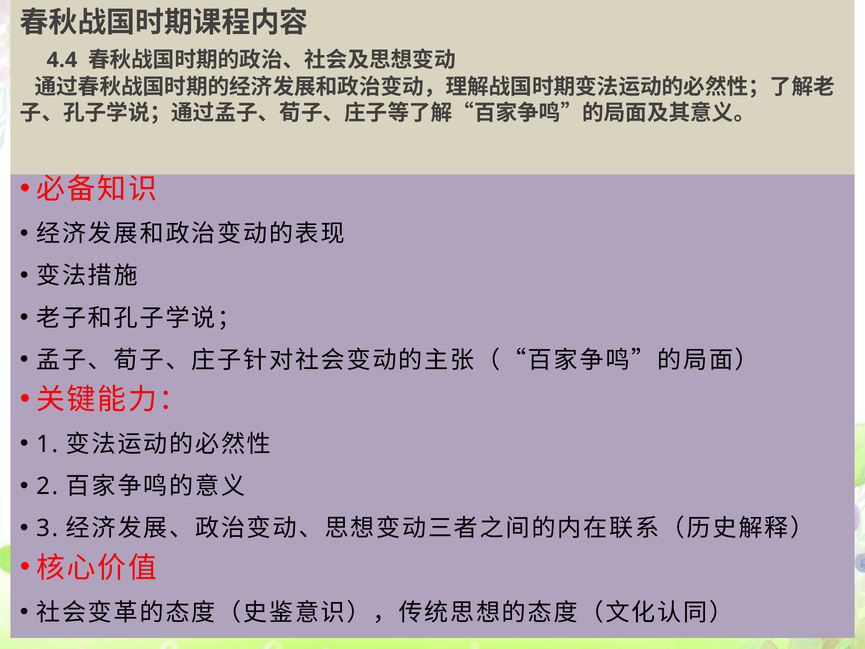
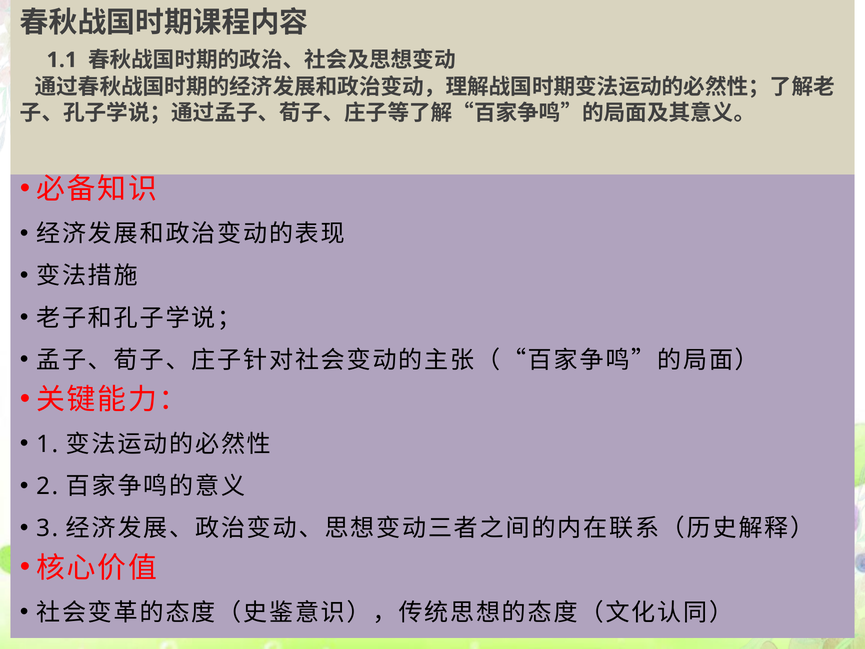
4.4: 4.4 -> 1.1 (62, 60)
